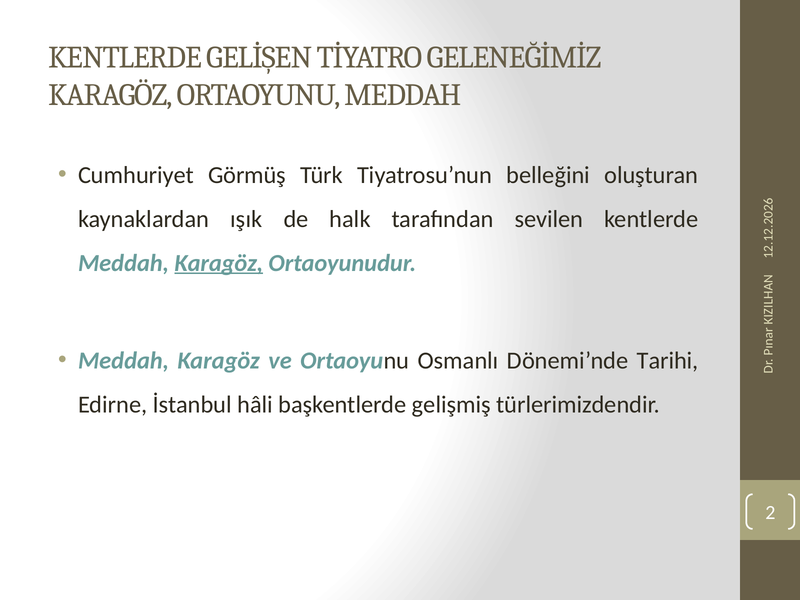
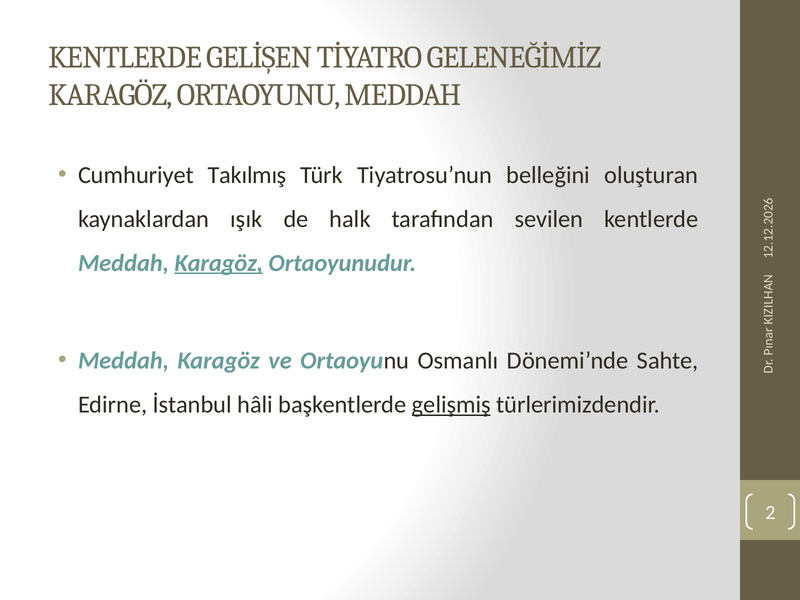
Görmüş: Görmüş -> Takılmış (247, 175)
Tarihi: Tarihi -> Sahte (668, 361)
gelişmiş underline: none -> present (451, 405)
